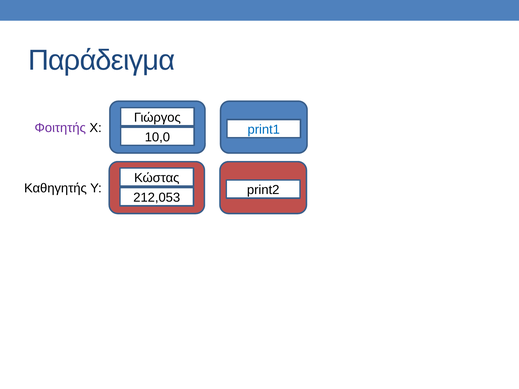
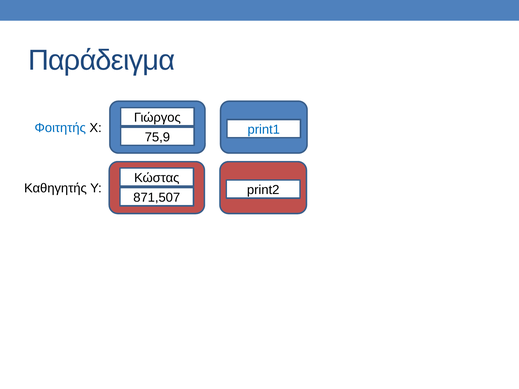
Φοιτητής colour: purple -> blue (60, 128)
10,0: 10,0 -> 75,9 (157, 137)
212,053: 212,053 -> 871,507 (157, 198)
